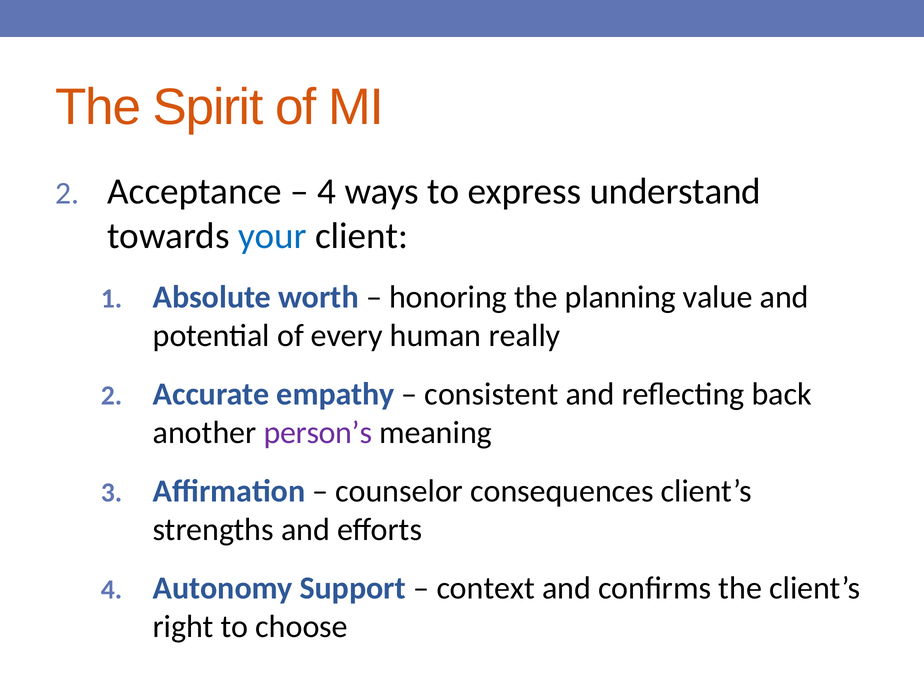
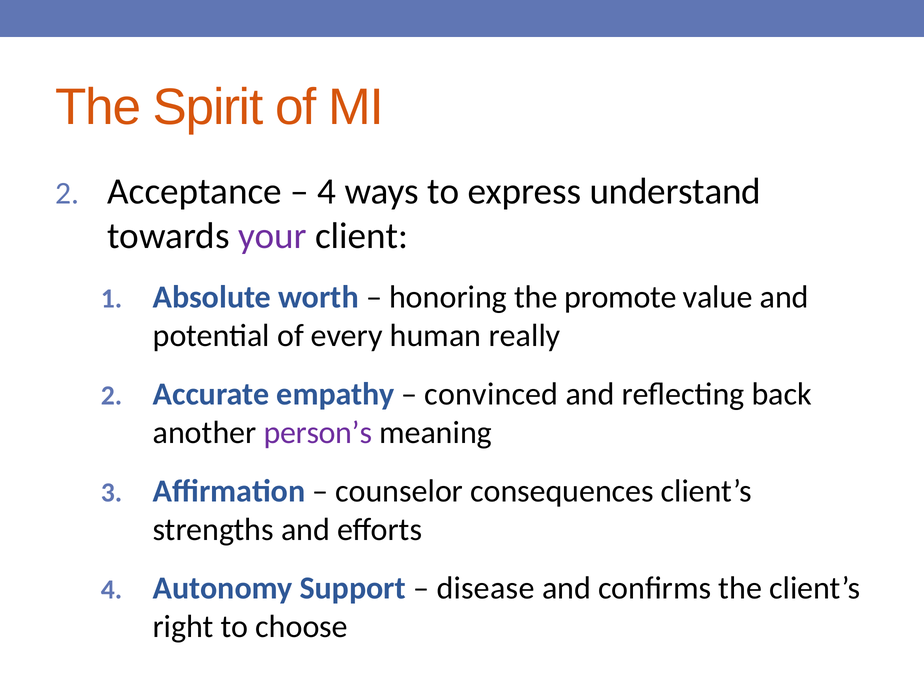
your colour: blue -> purple (272, 236)
planning: planning -> promote (620, 297)
consistent: consistent -> convinced (491, 394)
context: context -> disease (486, 588)
